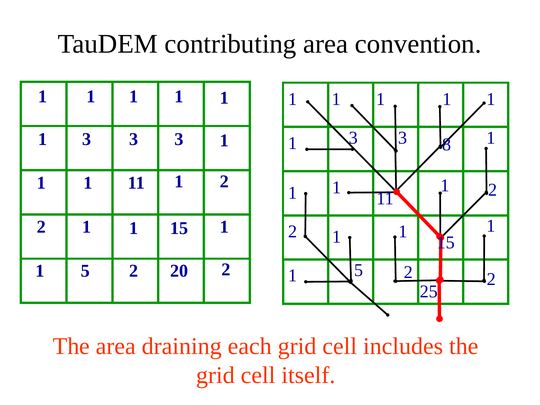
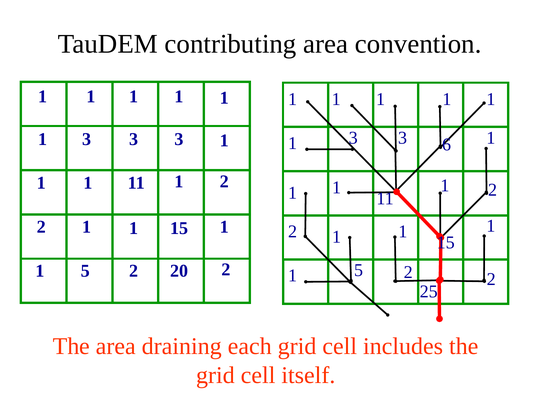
8: 8 -> 6 (447, 145)
